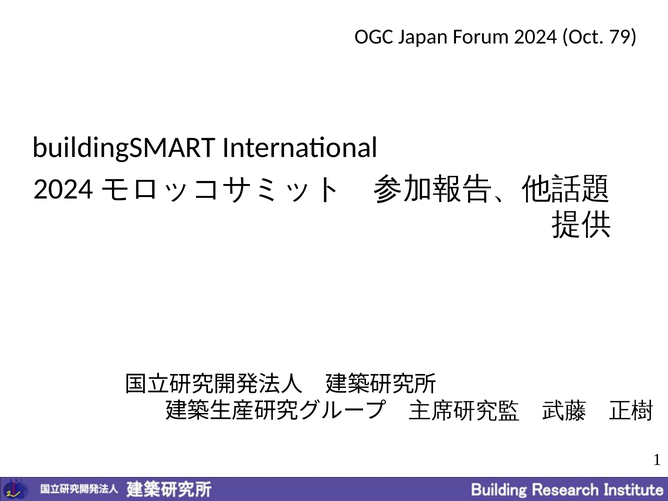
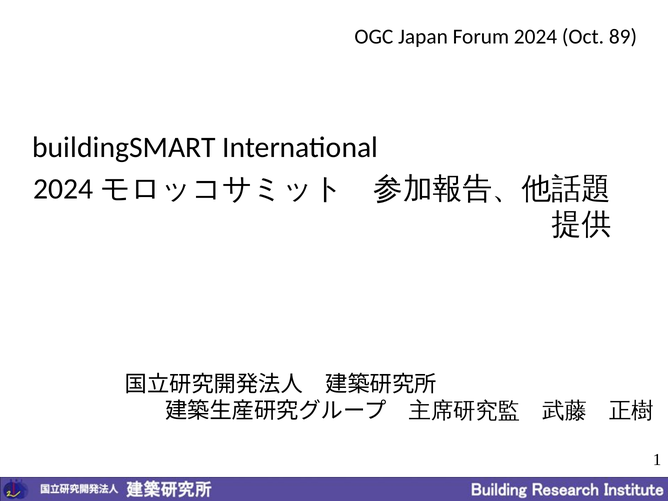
79: 79 -> 89 (623, 37)
